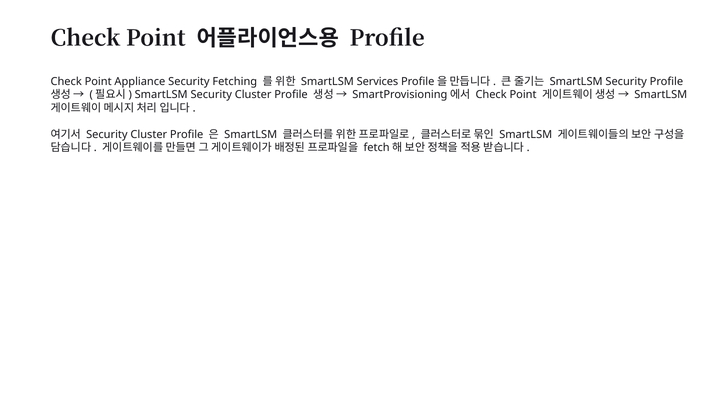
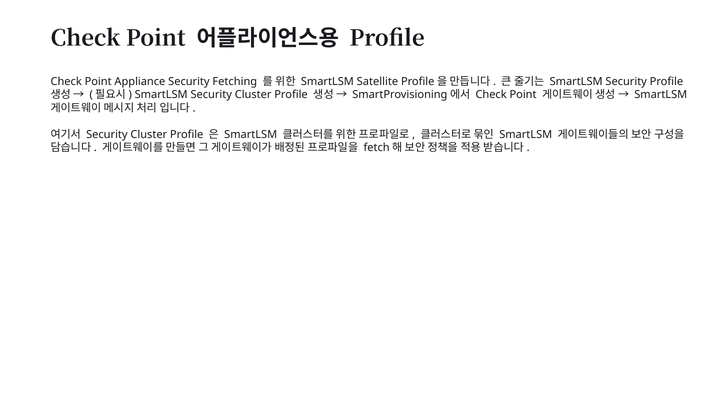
Services: Services -> Satellite (377, 82)
